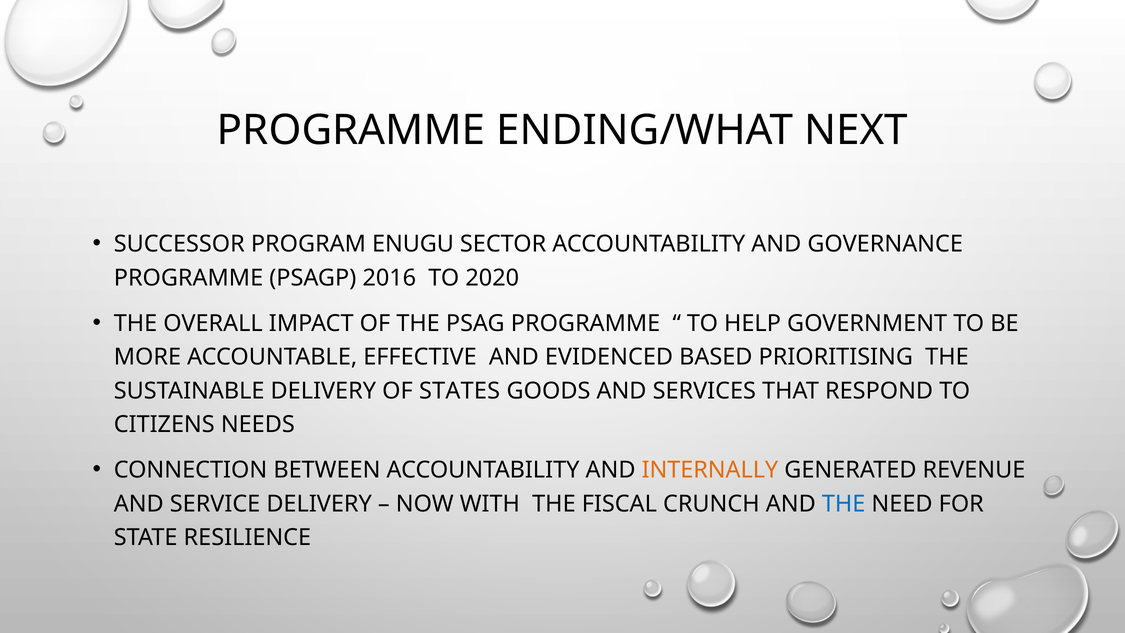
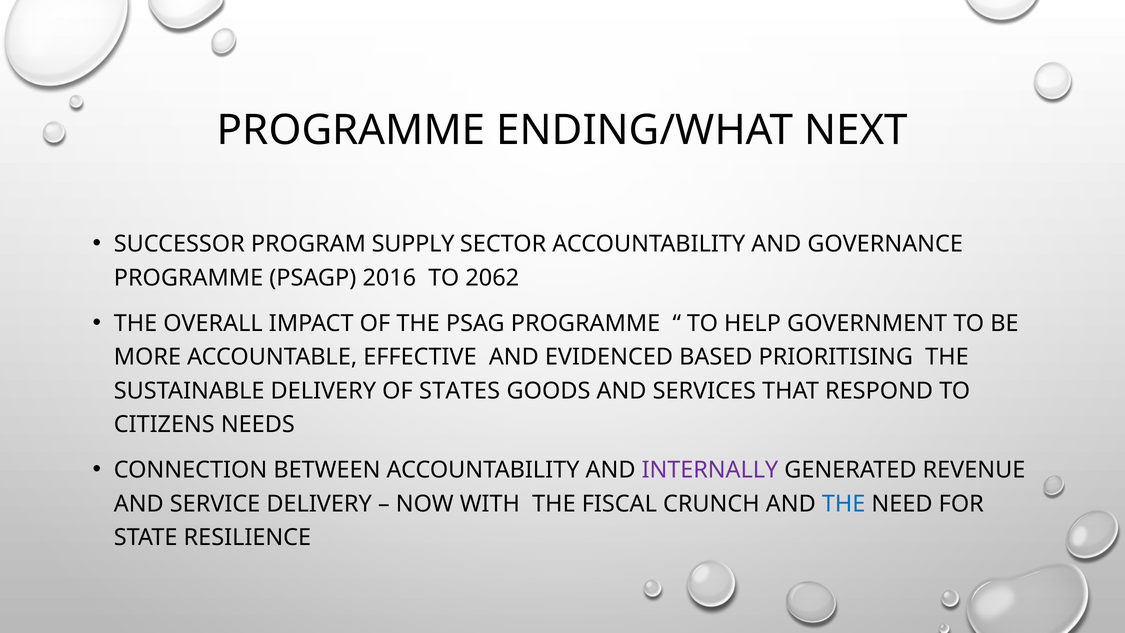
ENUGU: ENUGU -> SUPPLY (413, 244)
2020: 2020 -> 2062 (492, 278)
INTERNALLY colour: orange -> purple (710, 470)
